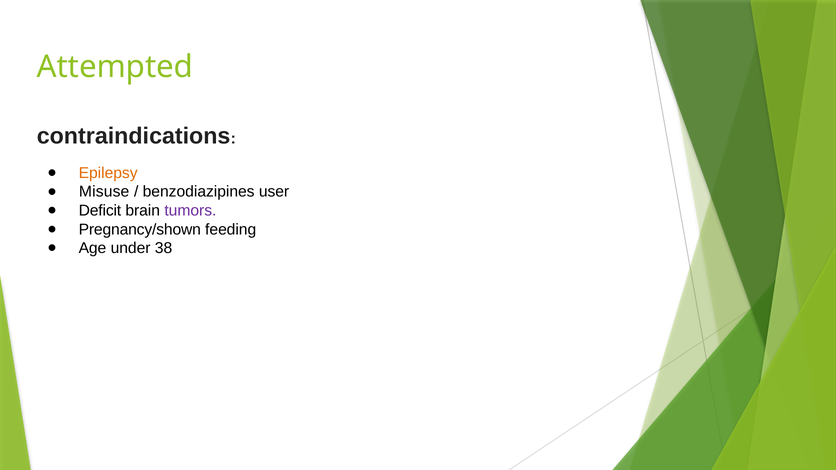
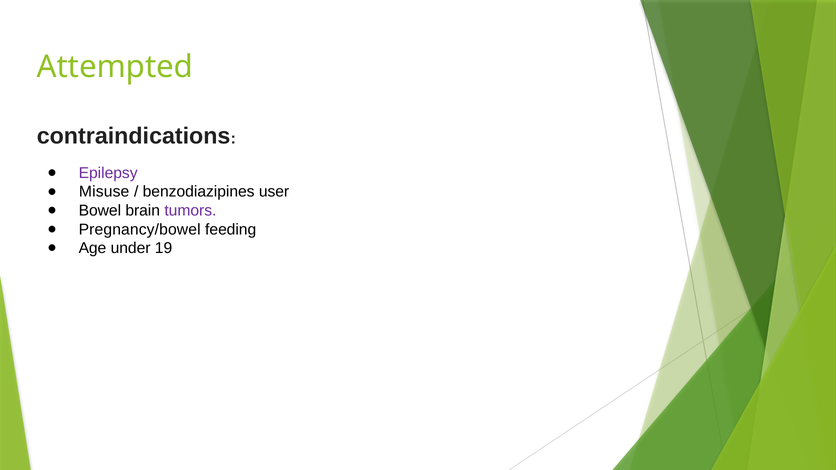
Epilepsy colour: orange -> purple (108, 173)
Deficit: Deficit -> Bowel (100, 211)
Pregnancy/shown: Pregnancy/shown -> Pregnancy/bowel (140, 229)
38: 38 -> 19 (164, 248)
